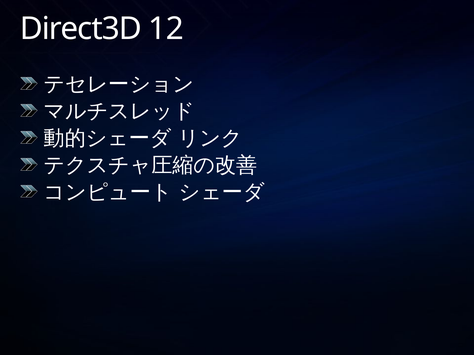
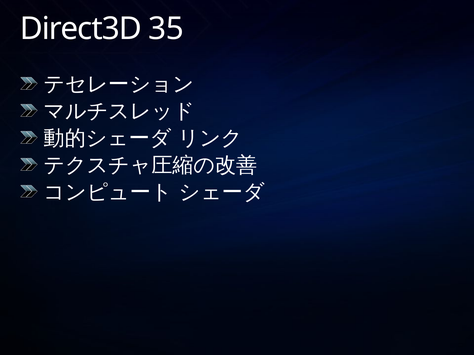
12: 12 -> 35 (166, 29)
